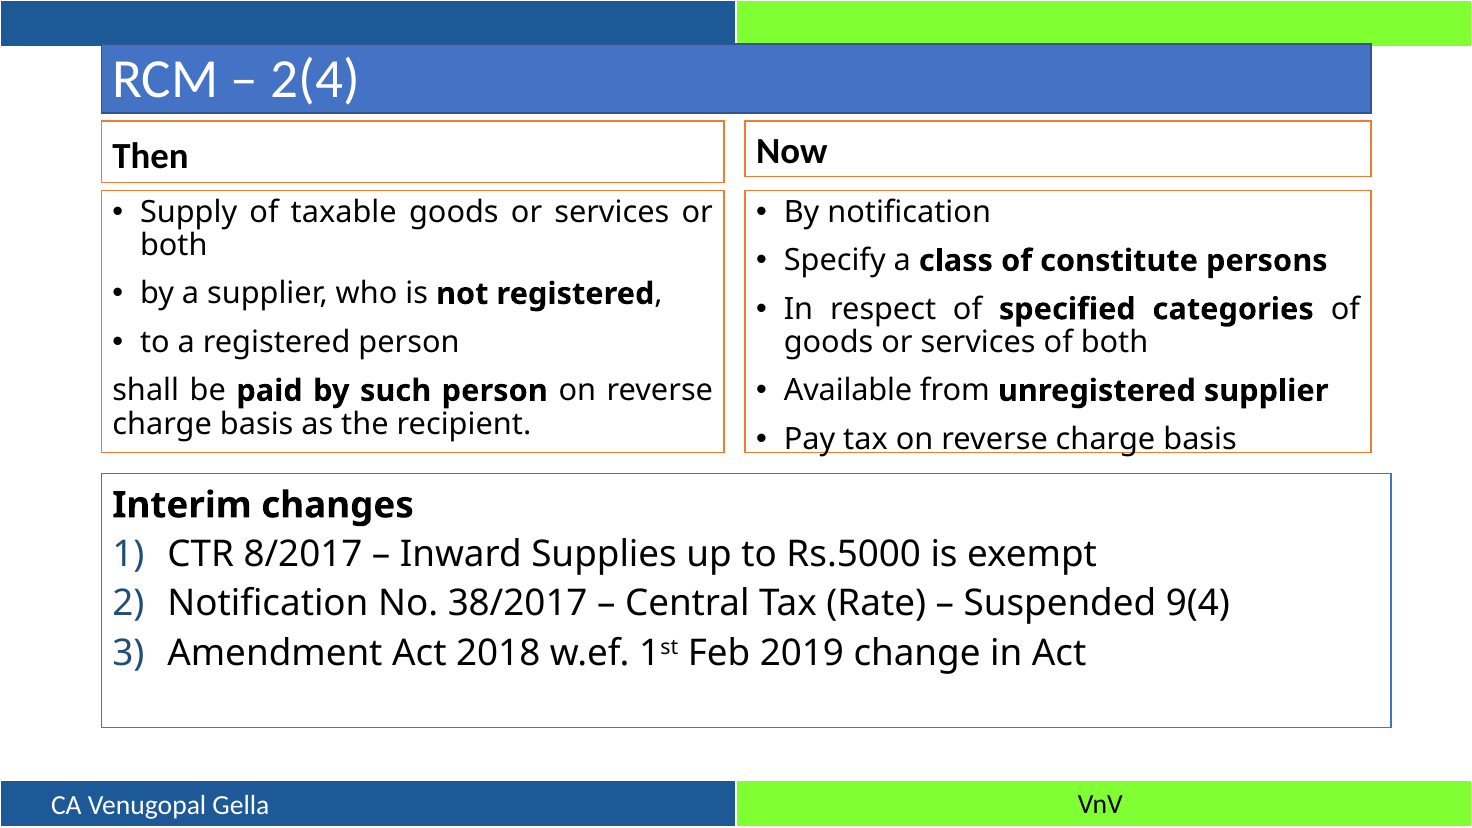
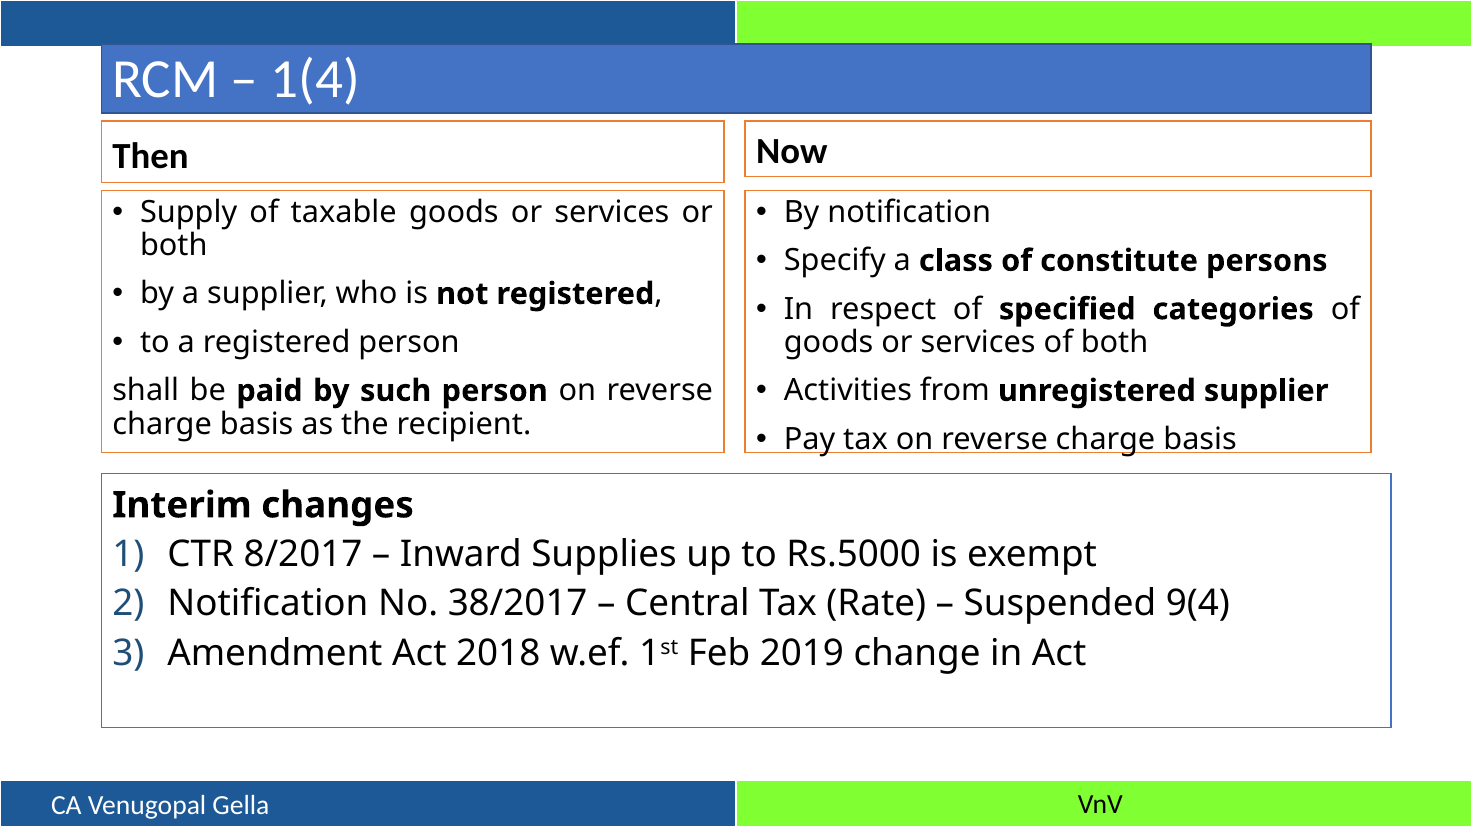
2(4: 2(4 -> 1(4 (315, 79)
Available: Available -> Activities (848, 391)
